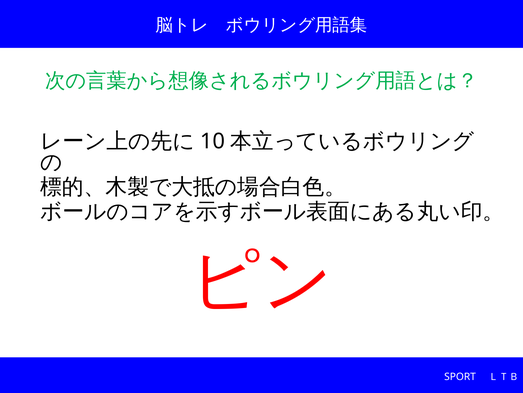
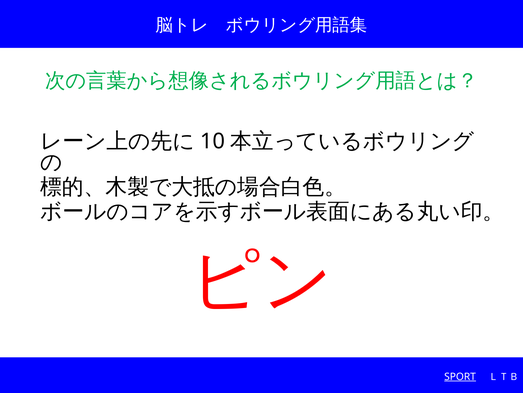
SPORT underline: none -> present (460, 376)
